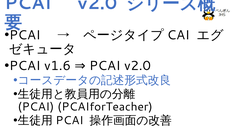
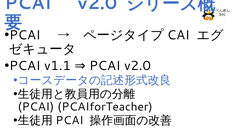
v1.6: v1.6 -> v1.1 (58, 66)
